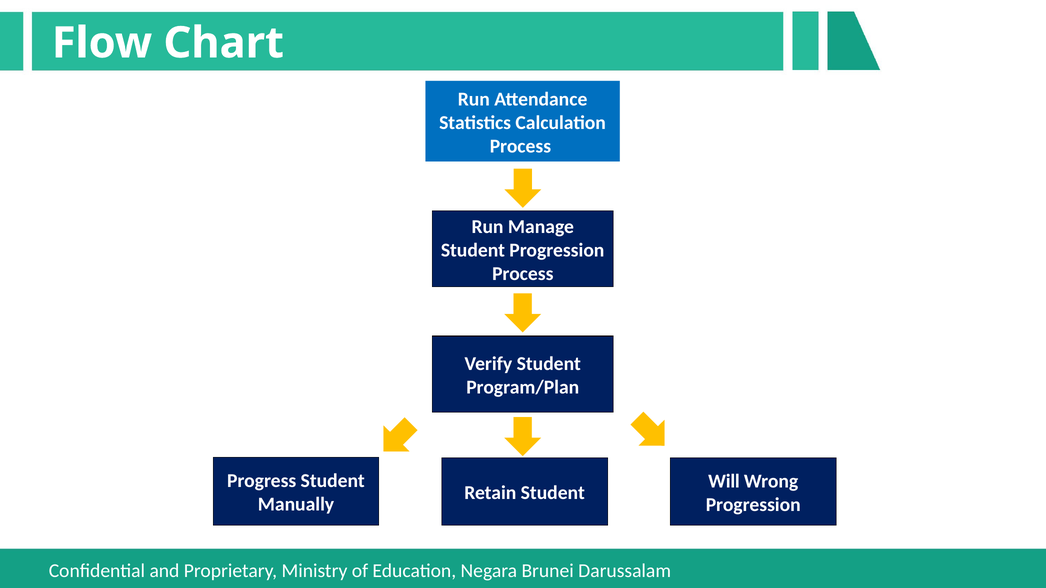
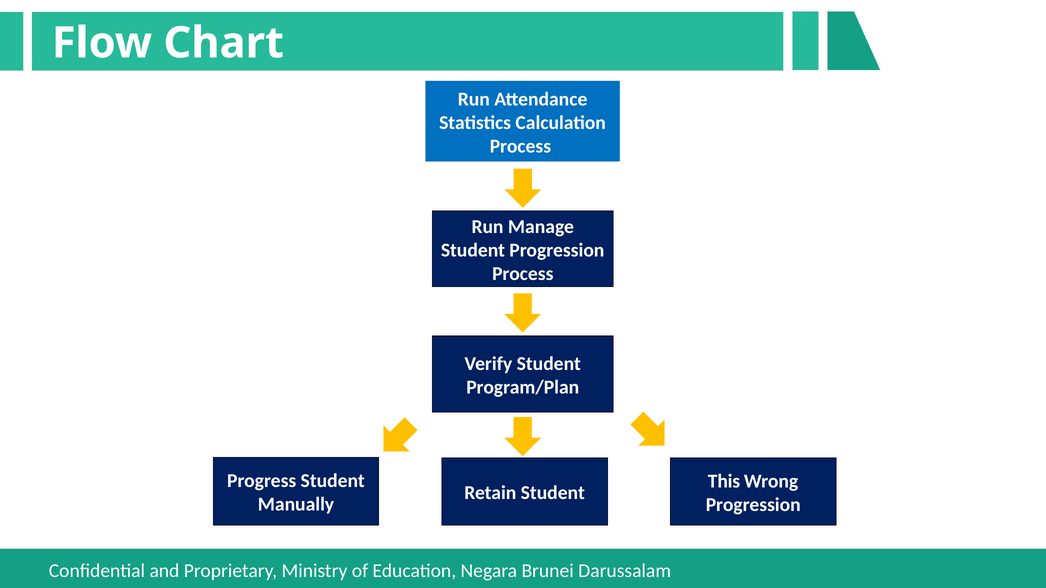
Will: Will -> This (724, 481)
